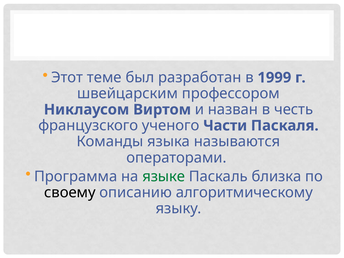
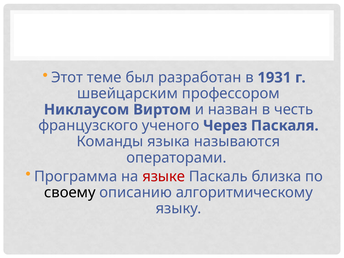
1999: 1999 -> 1931 (274, 78)
Части: Части -> Через (225, 126)
языке colour: green -> red (164, 176)
